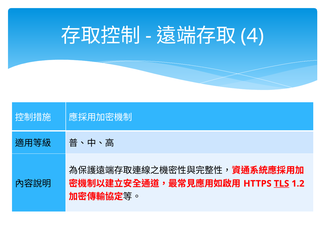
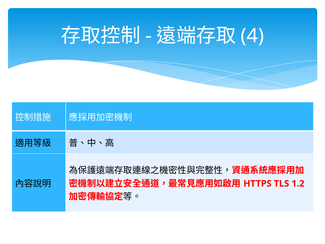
TLS underline: present -> none (282, 183)
